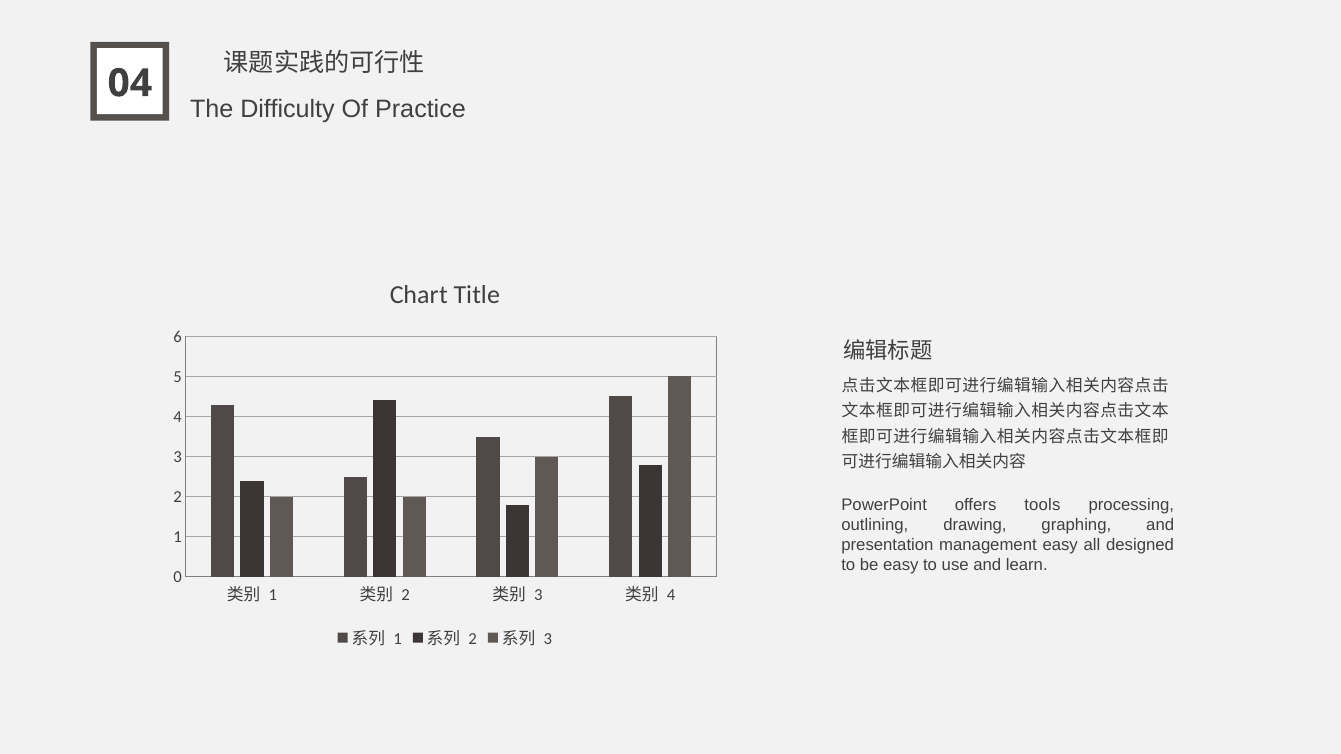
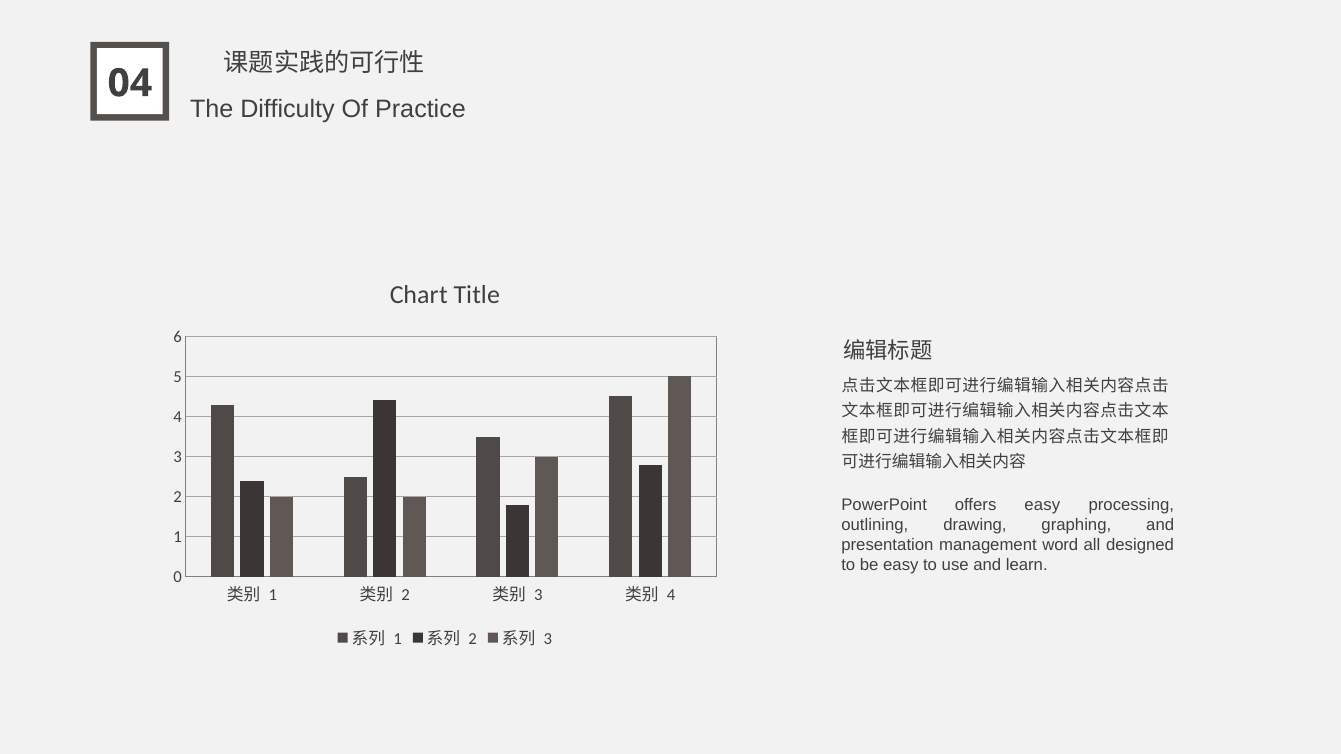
offers tools: tools -> easy (1042, 505)
management easy: easy -> word (1060, 546)
